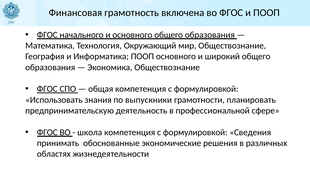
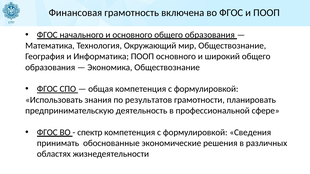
выпускники: выпускники -> результатов (149, 100)
школа: школа -> спектр (90, 133)
